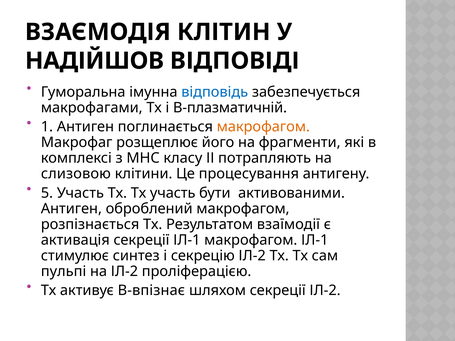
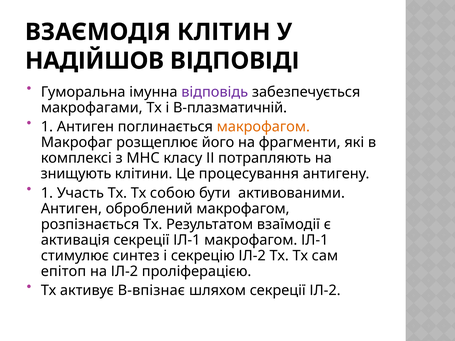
відповідь colour: blue -> purple (215, 92)
слизовою: слизовою -> знищують (76, 174)
5: 5 -> 1 (47, 193)
Тх участь: участь -> собою (173, 193)
пульпі: пульпі -> епітоп (64, 271)
